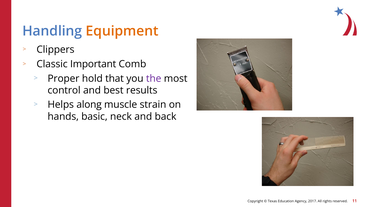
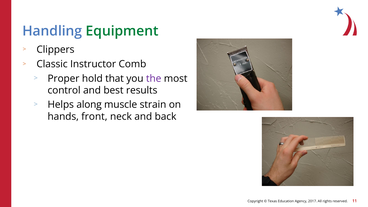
Equipment colour: orange -> green (122, 31)
Important: Important -> Instructor (93, 64)
basic: basic -> front (94, 117)
